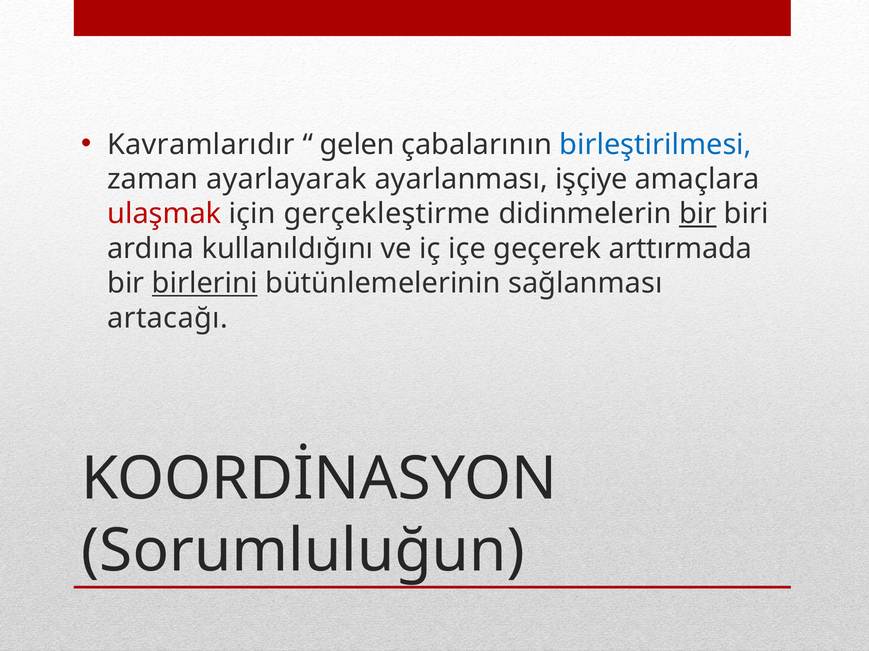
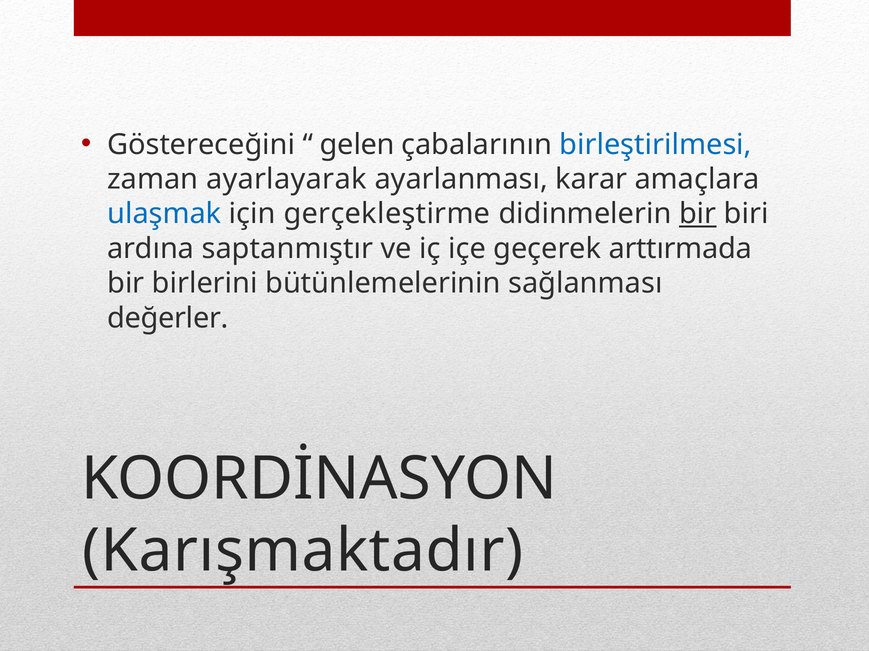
Kavramlarıdır: Kavramlarıdır -> Göstereceğini (201, 145)
işçiye: işçiye -> karar (591, 179)
ulaşmak colour: red -> blue (164, 214)
kullanıldığını: kullanıldığını -> saptanmıştır (287, 249)
birlerini underline: present -> none (205, 284)
artacağı: artacağı -> değerler (168, 318)
Sorumluluğun: Sorumluluğun -> Karışmaktadır (303, 552)
